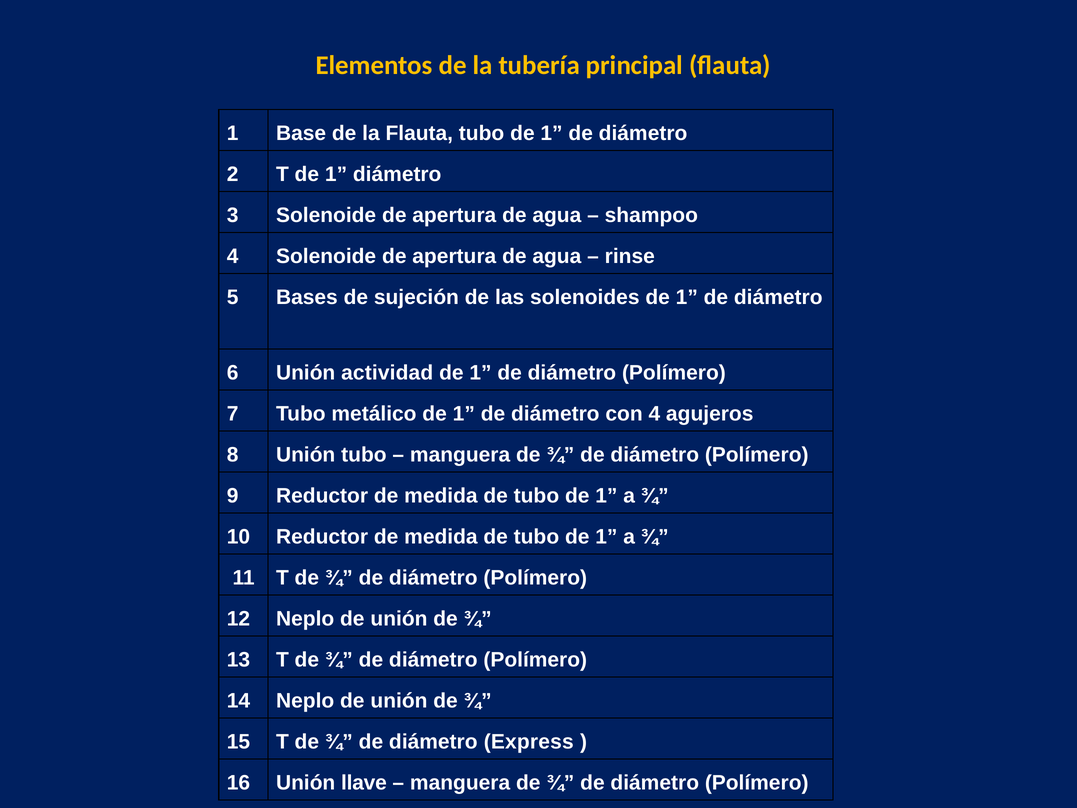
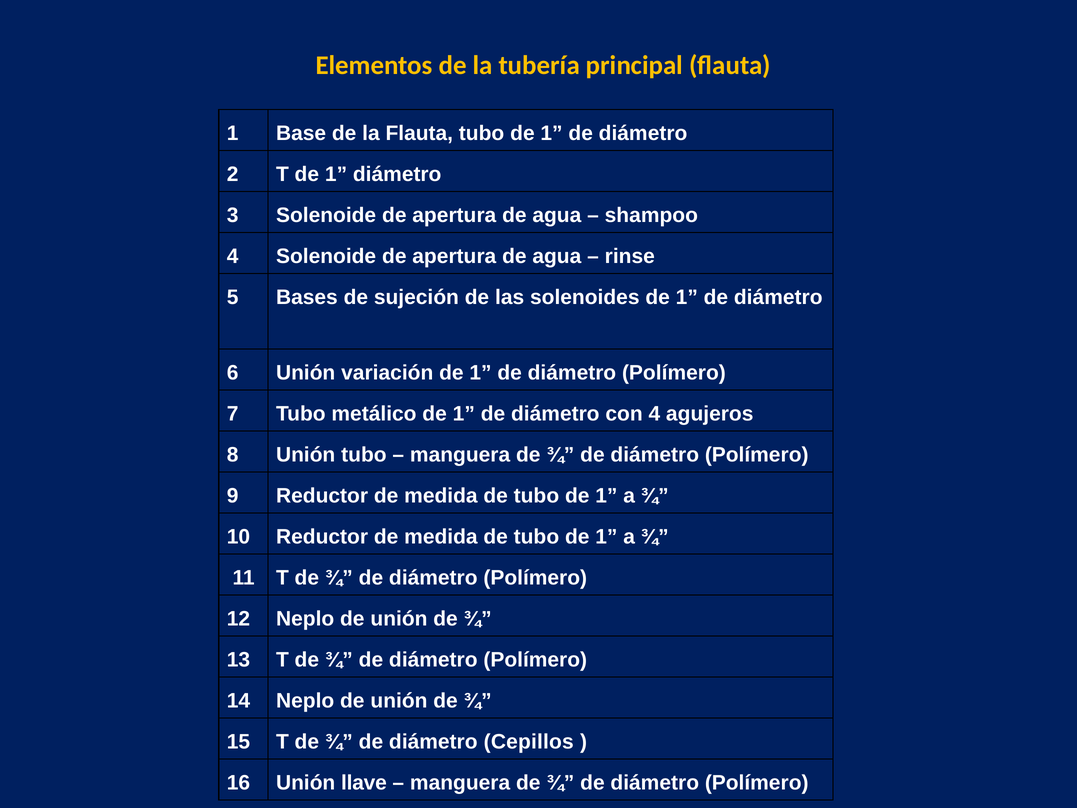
actividad: actividad -> variación (387, 373)
Express: Express -> Cepillos (529, 742)
